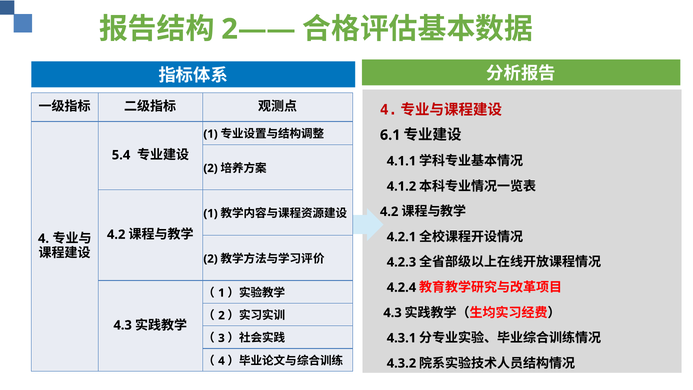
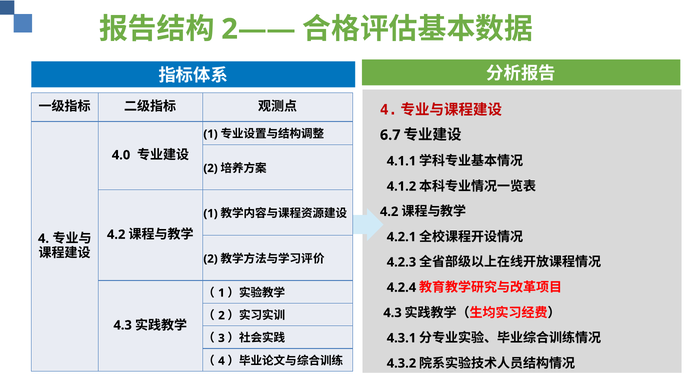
6.1: 6.1 -> 6.7 (390, 135)
5.4: 5.4 -> 4.0 (121, 155)
